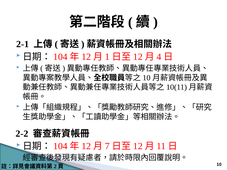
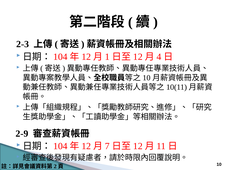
2-1: 2-1 -> 2-3 (23, 44)
2-2: 2-2 -> 2-9 (22, 134)
